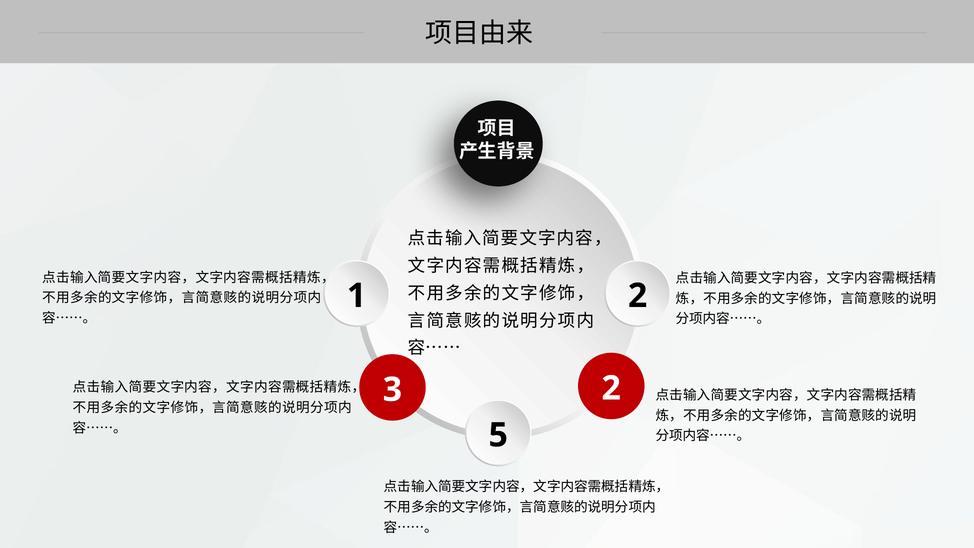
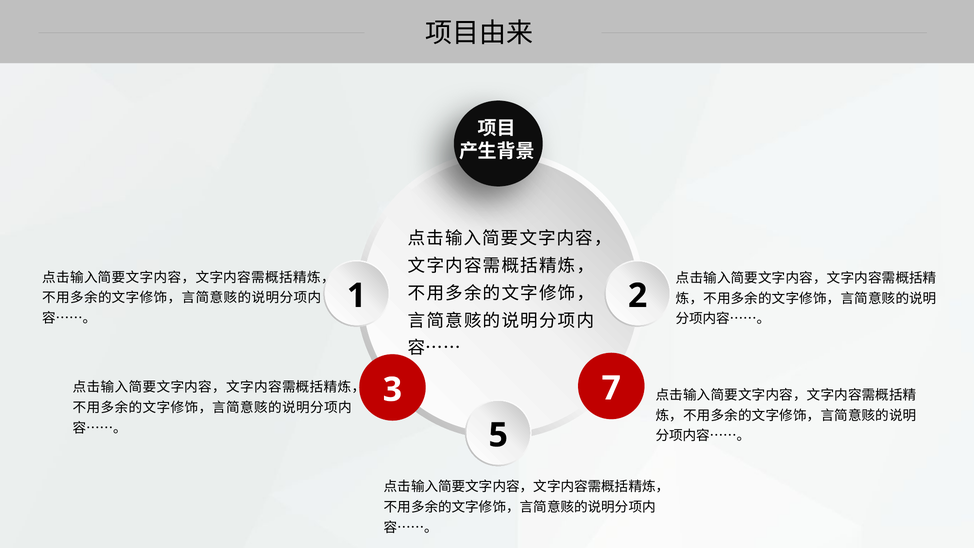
3 2: 2 -> 7 (611, 388)
